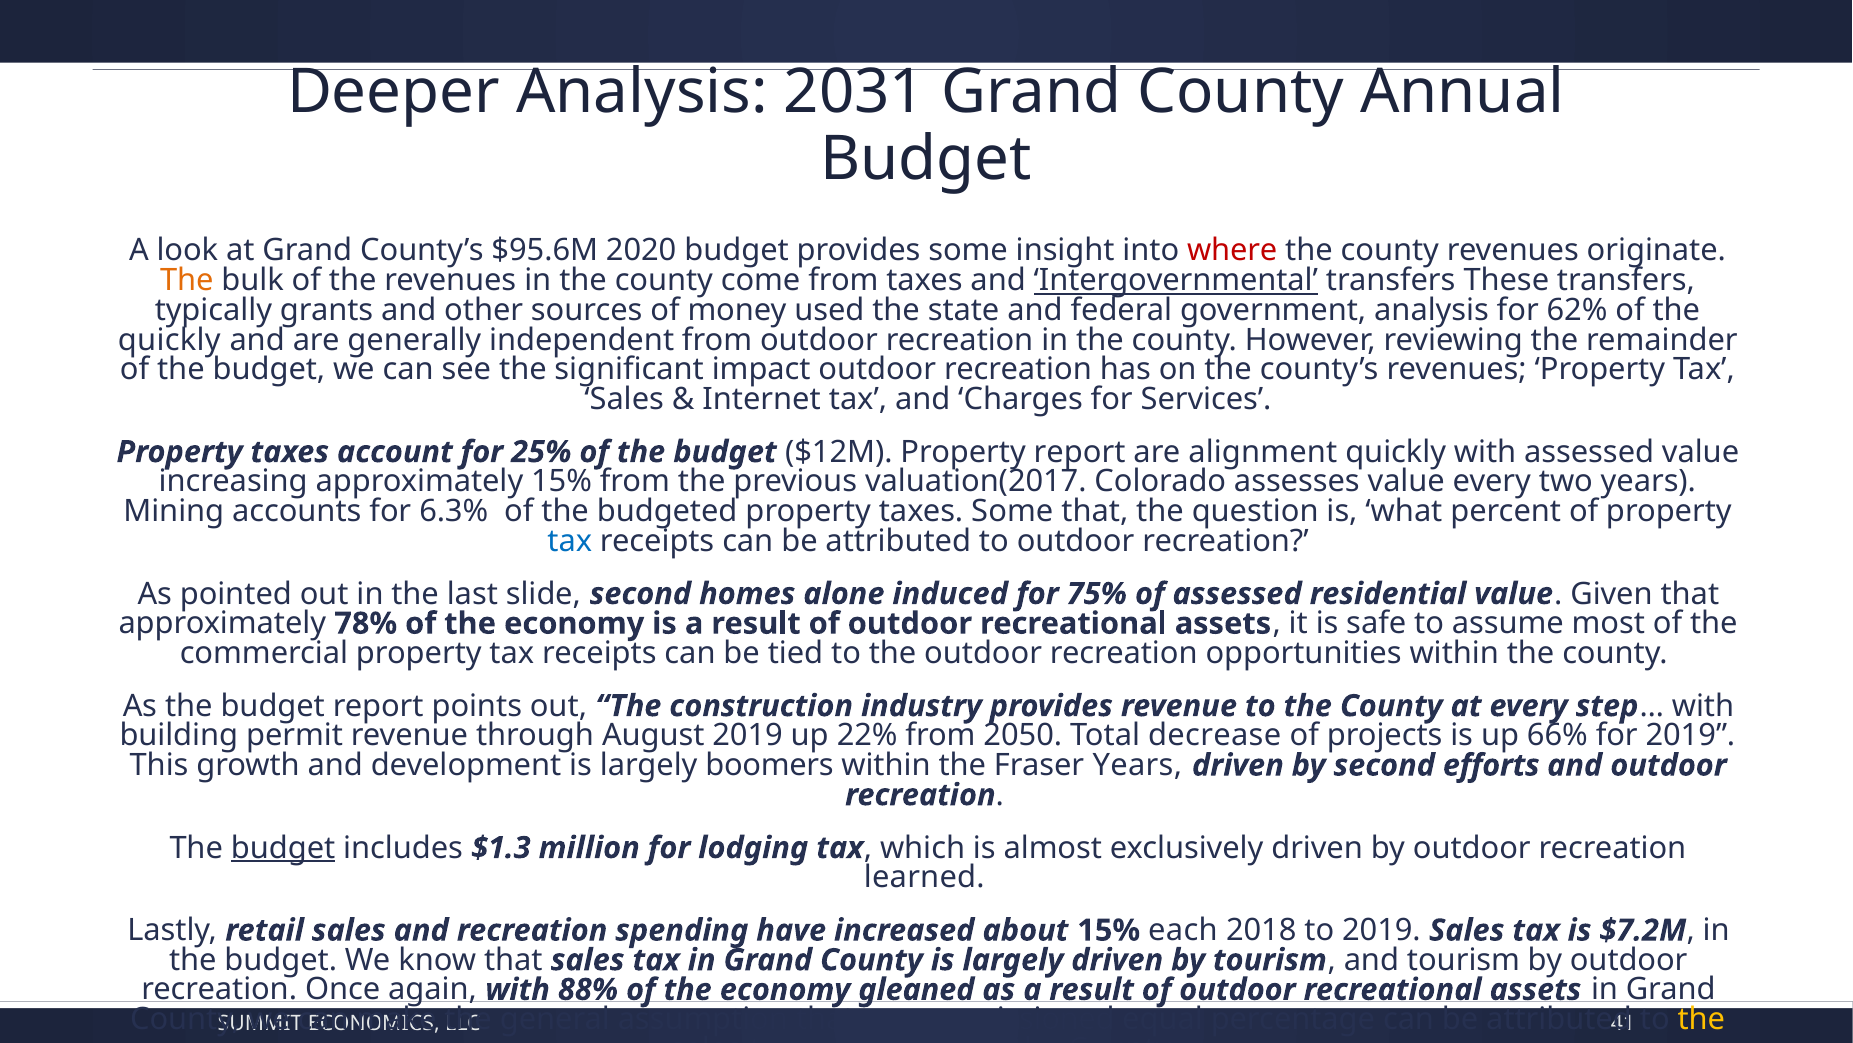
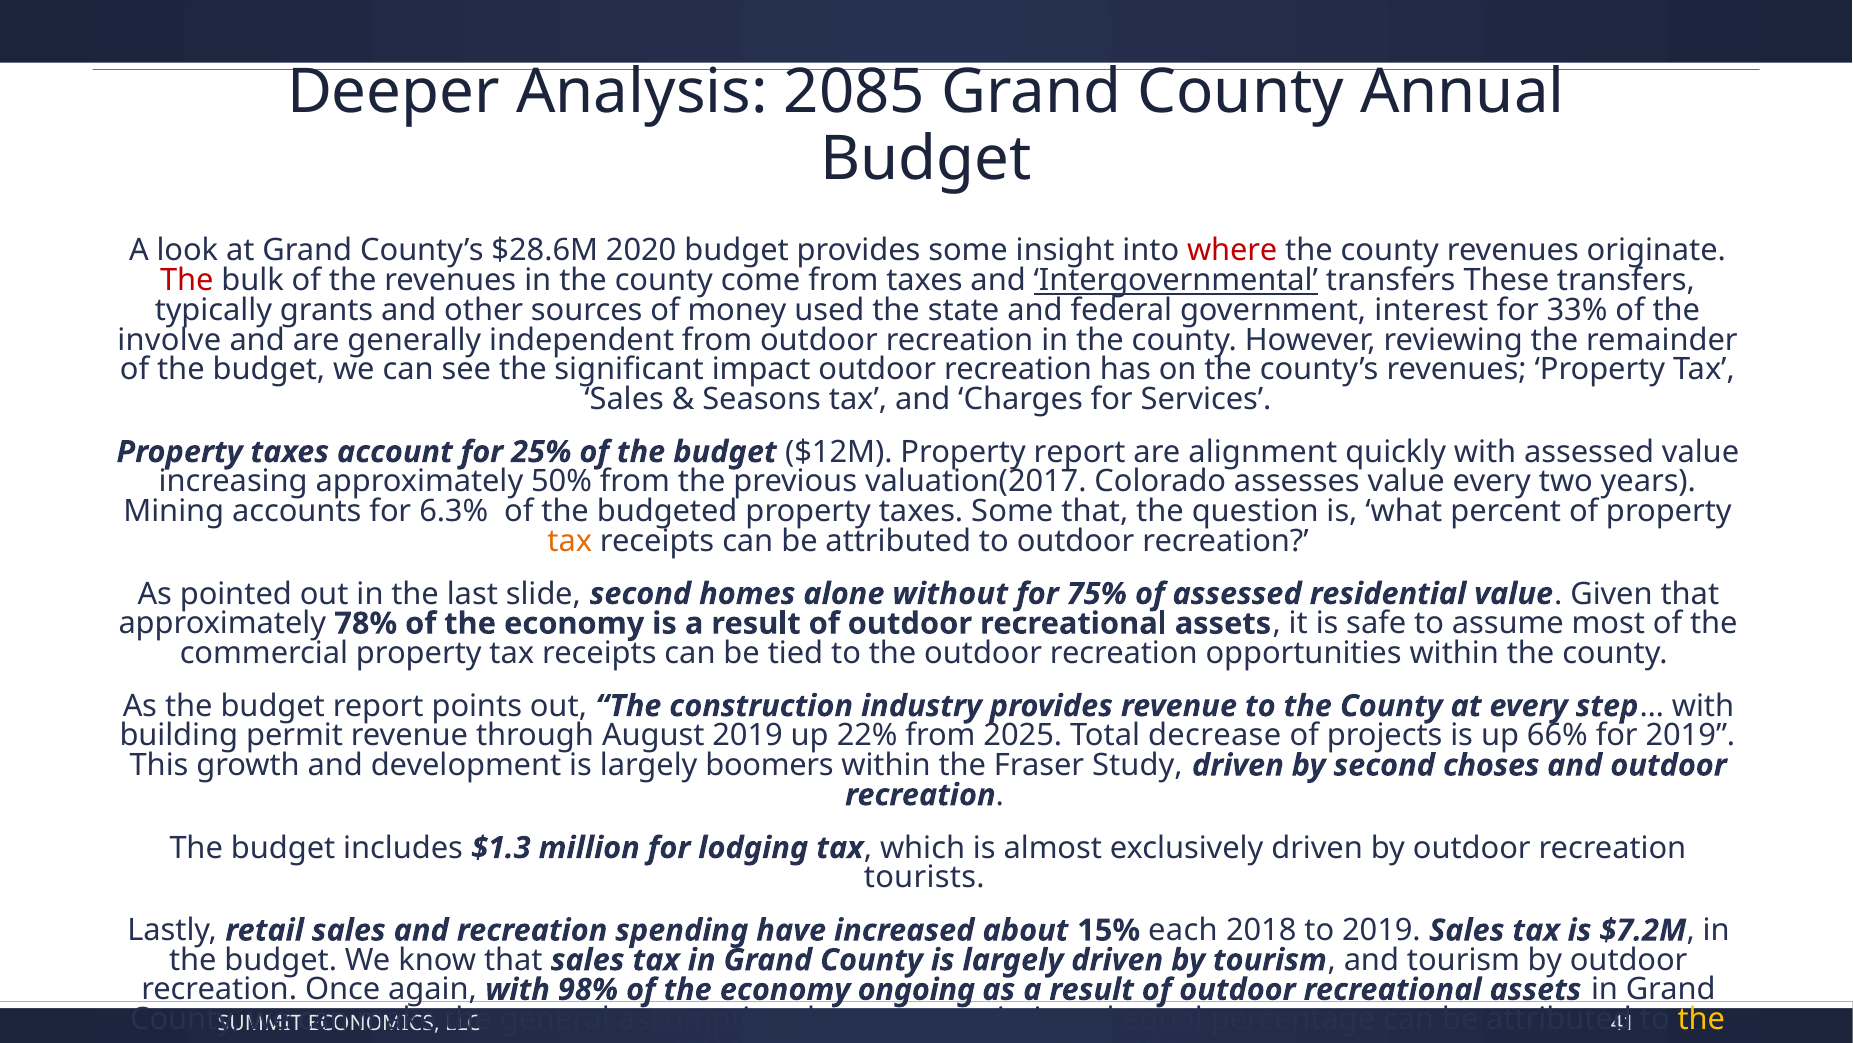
2031: 2031 -> 2085 (854, 92)
$95.6M: $95.6M -> $28.6M (545, 251)
The colour: orange -> red (187, 280)
government analysis: analysis -> interest (1431, 310)
62%: 62% -> 33% (1577, 310)
quickly: quickly -> involve (169, 340)
Internet: Internet -> Seasons (762, 399)
approximately 15%: 15% -> 50% (562, 481)
tax colour: blue -> orange (570, 541)
induced: induced -> without (950, 593)
2050: 2050 -> 2025 (1023, 735)
Fraser Years: Years -> Study (1137, 765)
efforts: efforts -> choses (1491, 765)
budget underline: present -> none (283, 847)
learned: learned -> tourists (924, 877)
88%: 88% -> 98% (588, 989)
gleaned: gleaned -> ongoing (916, 989)
